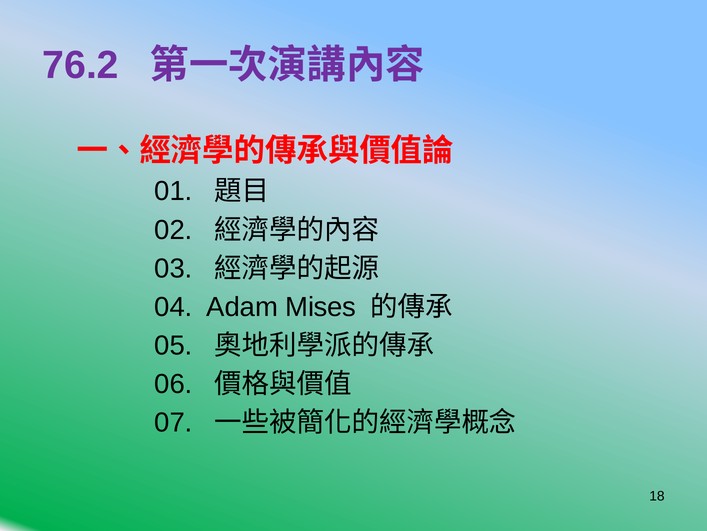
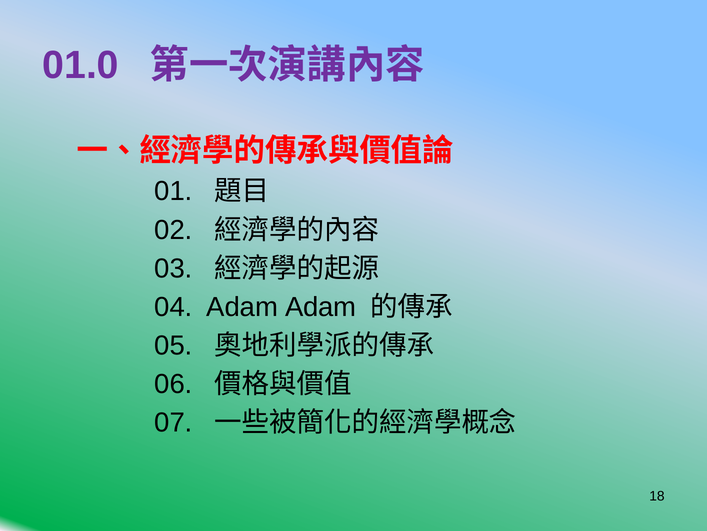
76.2: 76.2 -> 01.0 (81, 65)
Adam Mises: Mises -> Adam (321, 307)
